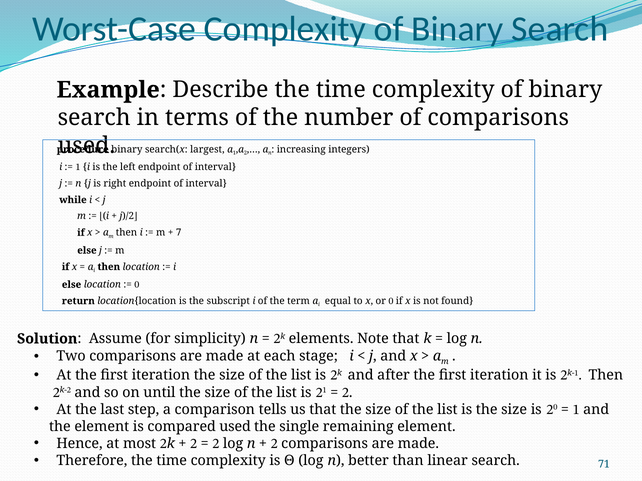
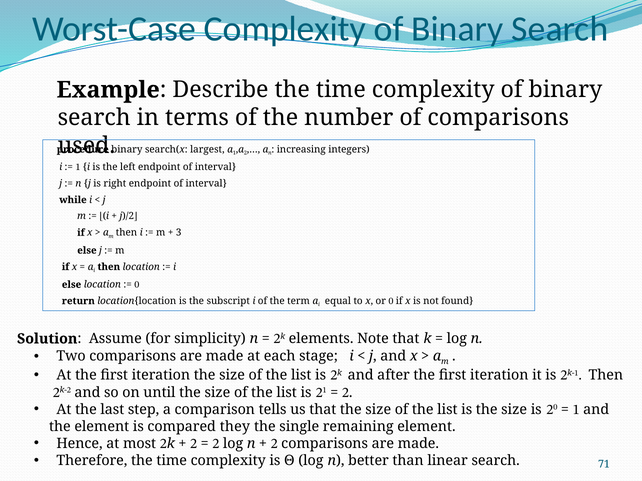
7: 7 -> 3 (179, 233)
compared used: used -> they (235, 427)
